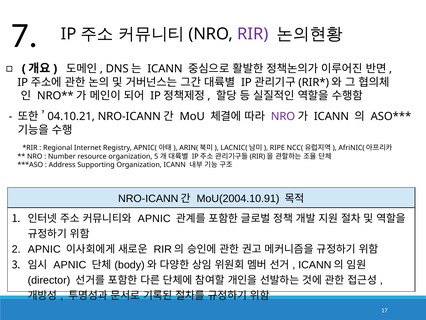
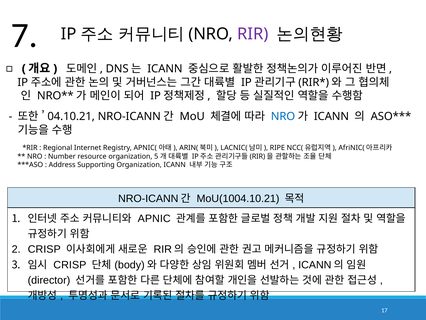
NRO colour: purple -> blue (283, 116)
MoU(2004.10.91: MoU(2004.10.91 -> MoU(1004.10.21 (238, 198)
APNIC: APNIC -> CRISP (44, 249)
APNIC: APNIC -> CRISP (70, 264)
